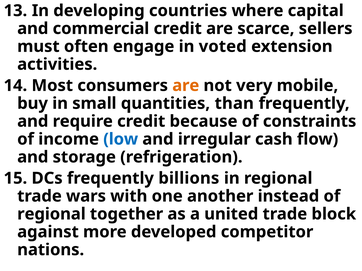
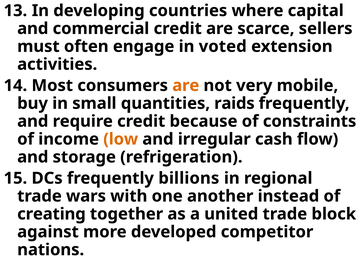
than: than -> raids (234, 104)
low colour: blue -> orange (121, 139)
regional: regional -> creating (51, 214)
